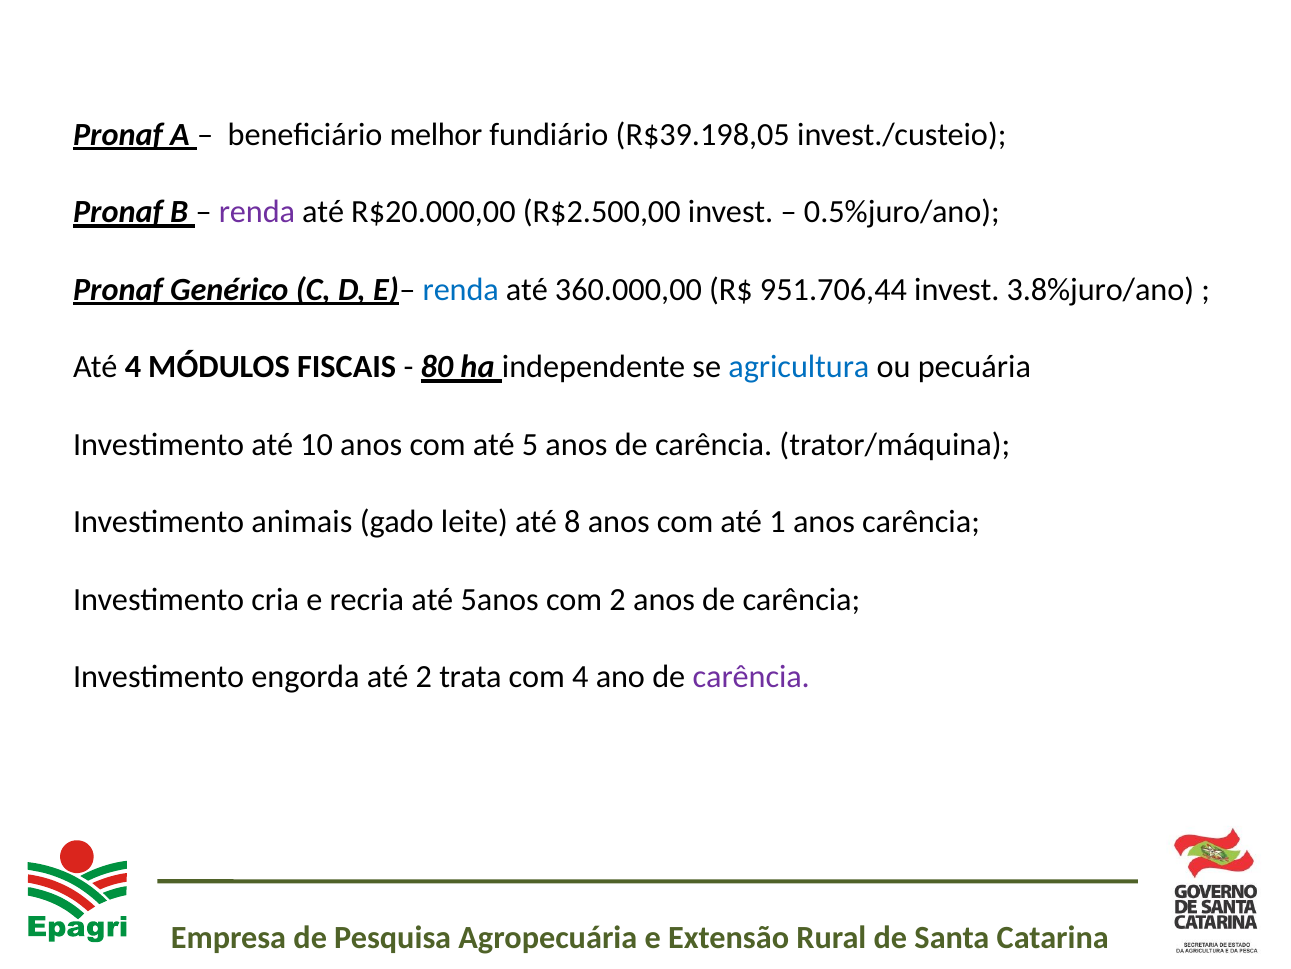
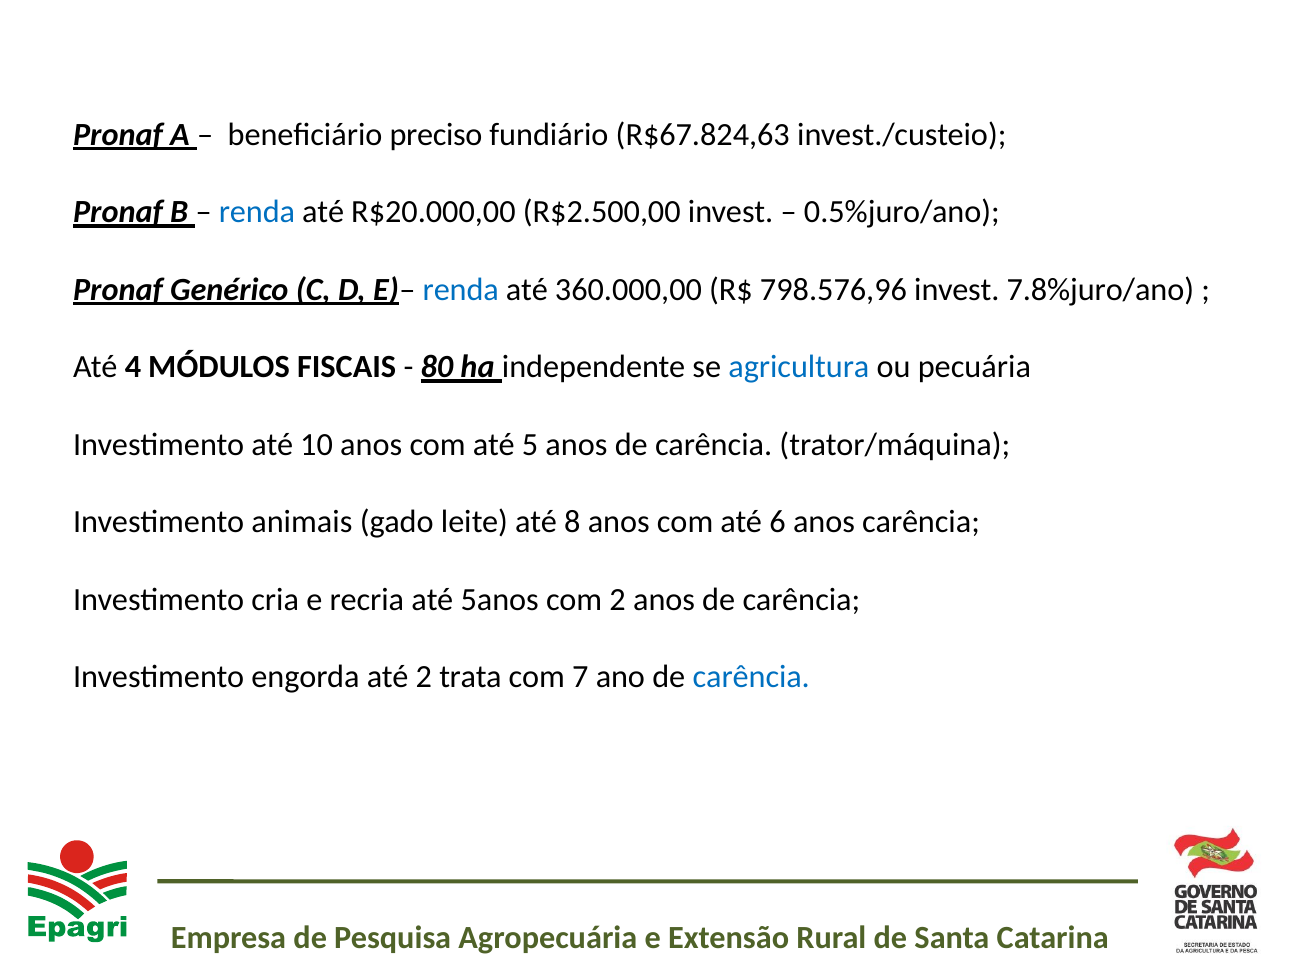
melhor: melhor -> preciso (436, 134)
R$39.198,05: R$39.198,05 -> R$67.824,63 (703, 134)
renda colour: purple -> blue (257, 212)
951.706,44: 951.706,44 -> 798.576,96 (833, 289)
3.8%juro/ano: 3.8%juro/ano -> 7.8%juro/ano (1100, 289)
1: 1 -> 6 (778, 522)
com 4: 4 -> 7 (580, 677)
carência colour: purple -> blue (751, 677)
